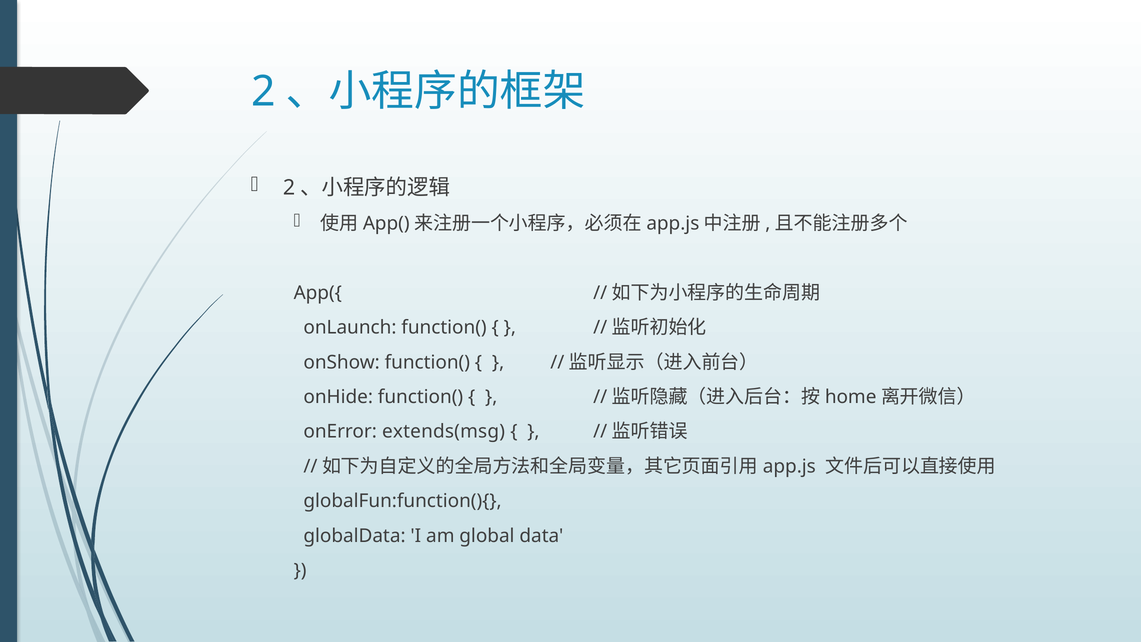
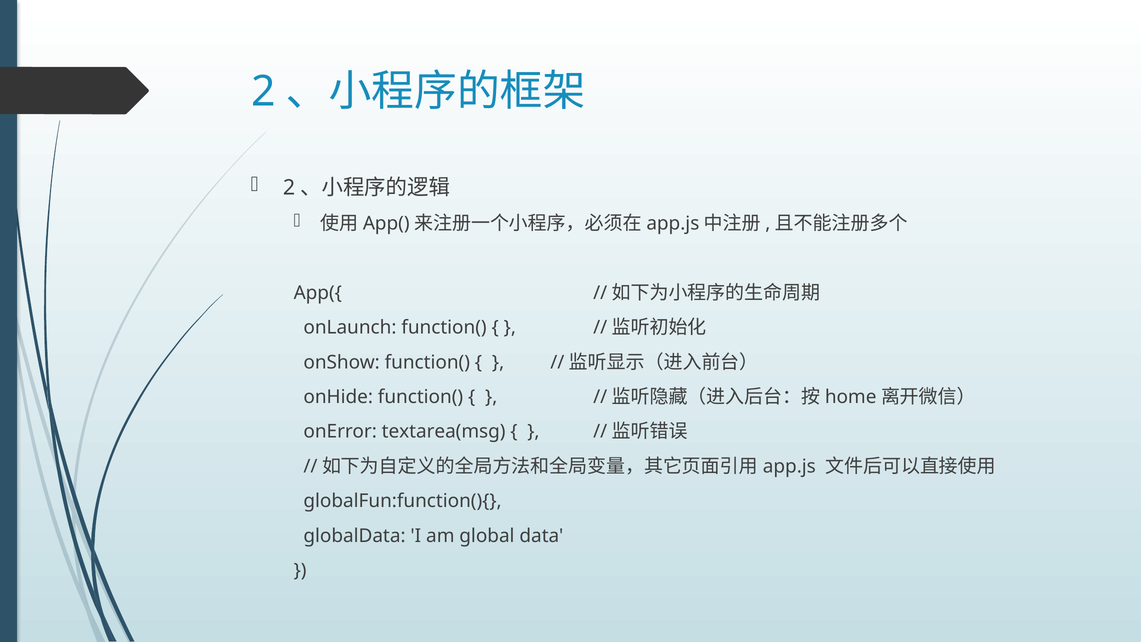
extends(msg: extends(msg -> textarea(msg (444, 432)
